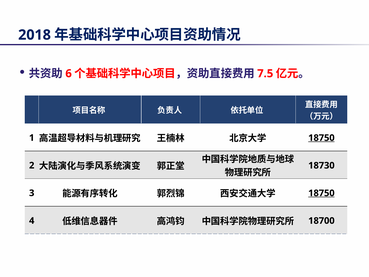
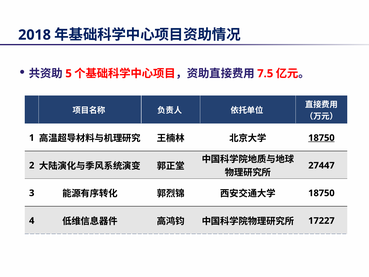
6: 6 -> 5 (69, 73)
18730: 18730 -> 27447 (321, 165)
18750 underline: present -> none (321, 193)
18700: 18700 -> 17227 (321, 221)
